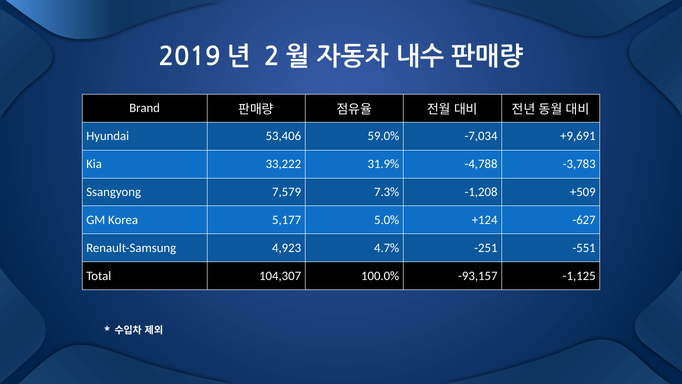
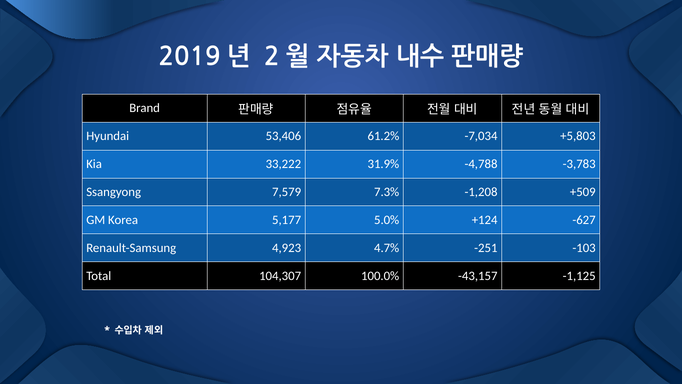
59.0%: 59.0% -> 61.2% (383, 136)
+9,691: +9,691 -> +5,803 (578, 136)
-551: -551 -> -103 (584, 248)
-93,157: -93,157 -> -43,157 (478, 276)
